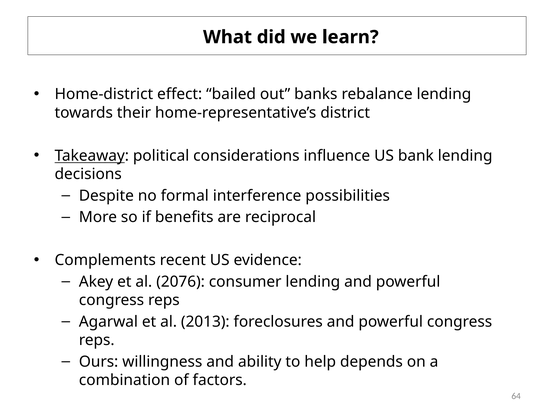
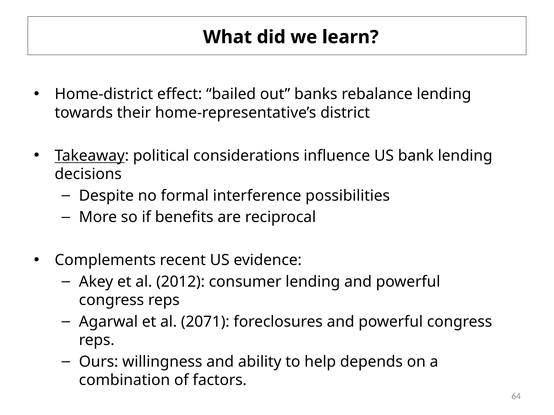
2076: 2076 -> 2012 (181, 282)
2013: 2013 -> 2071 (205, 322)
